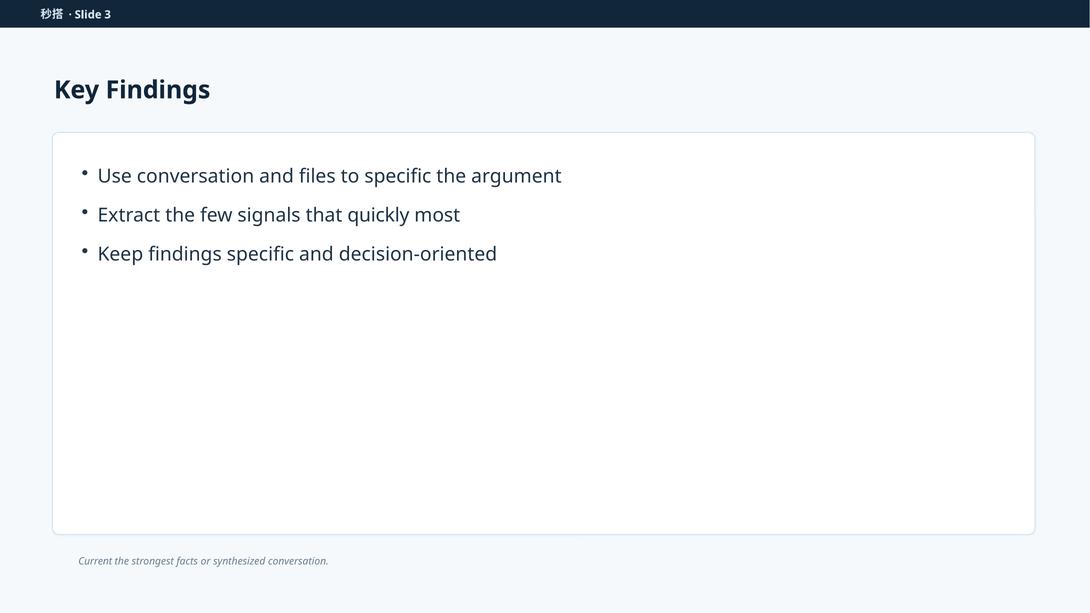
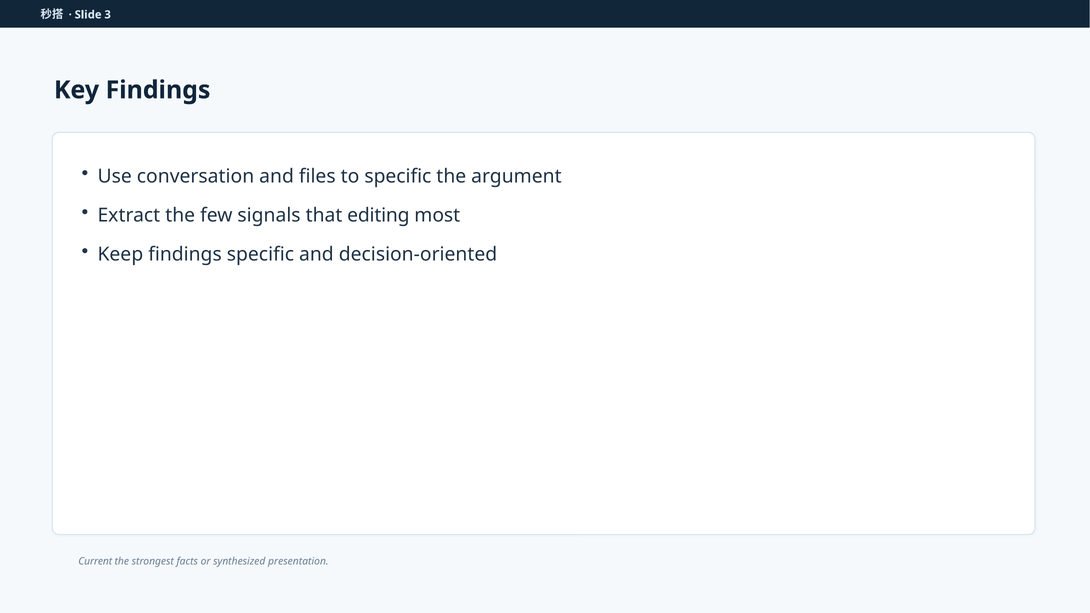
quickly: quickly -> editing (378, 215)
synthesized conversation: conversation -> presentation (298, 561)
